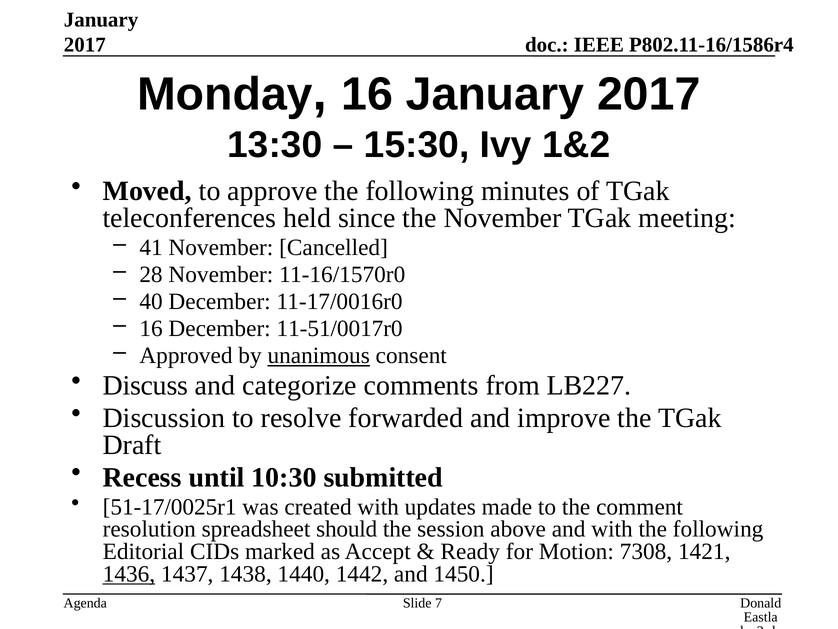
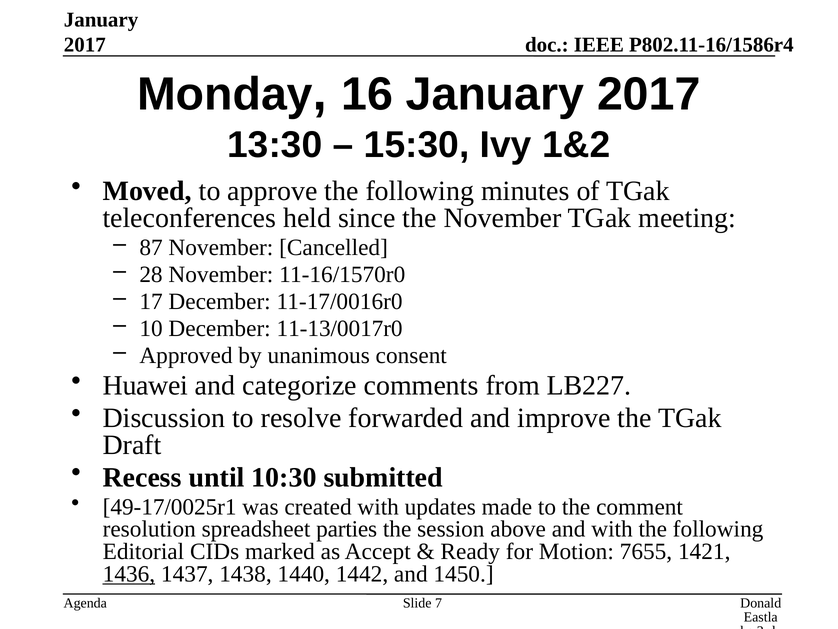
41: 41 -> 87 (151, 247)
40: 40 -> 17 (151, 301)
16: 16 -> 10 (151, 328)
11-51/0017r0: 11-51/0017r0 -> 11-13/0017r0 (340, 328)
unanimous underline: present -> none (319, 355)
Discuss: Discuss -> Huawei (145, 385)
51-17/0025r1: 51-17/0025r1 -> 49-17/0025r1 (170, 506)
should: should -> parties (347, 529)
7308: 7308 -> 7655 (646, 551)
